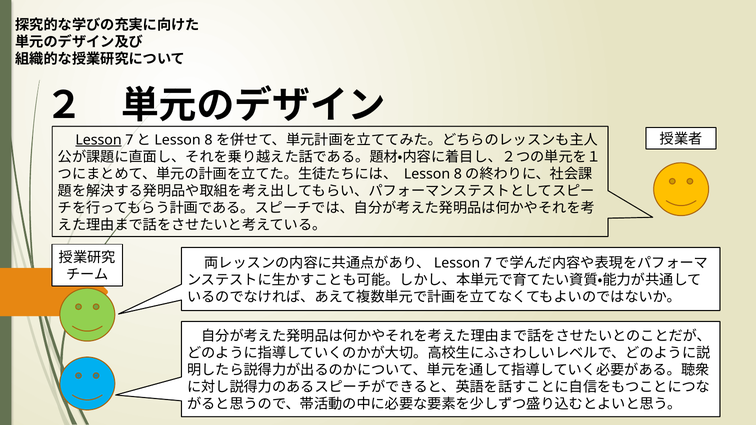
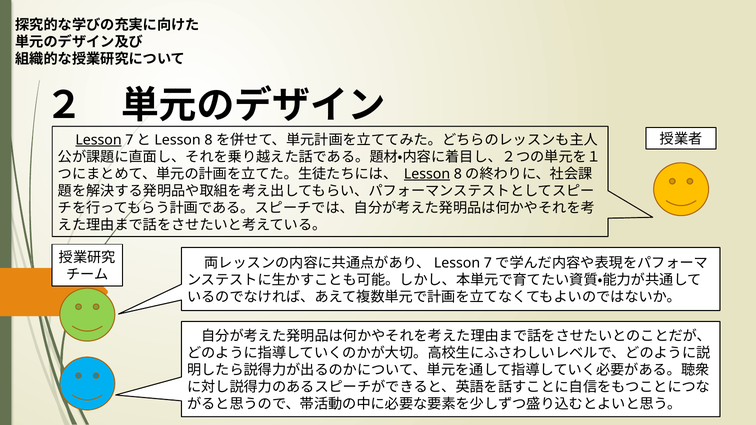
Lesson underline: none -> present (427, 174)
